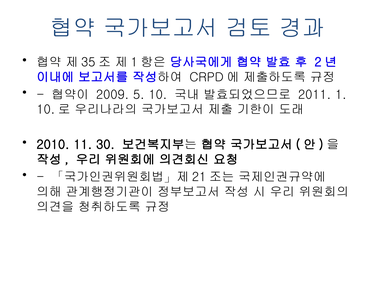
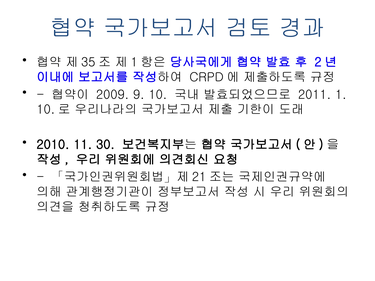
5: 5 -> 9 (139, 95)
